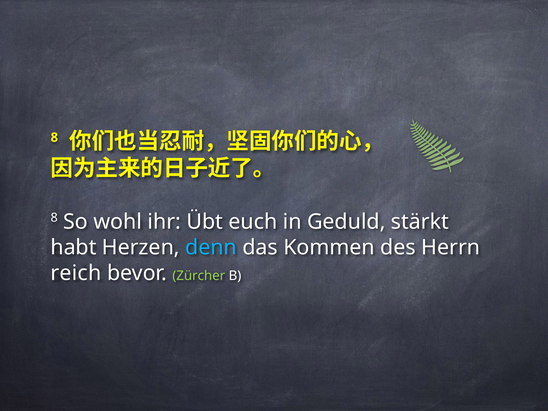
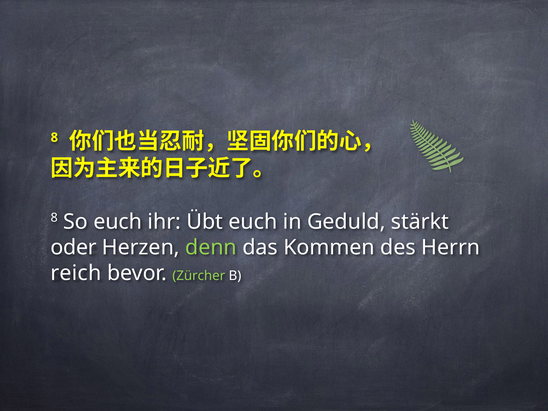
So wohl: wohl -> euch (118, 222)
habt: habt -> oder (74, 247)
denn colour: light blue -> light green (211, 247)
